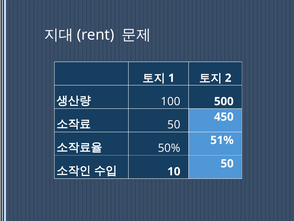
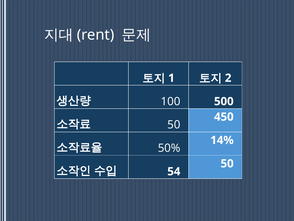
51%: 51% -> 14% (222, 140)
10: 10 -> 54 (174, 171)
